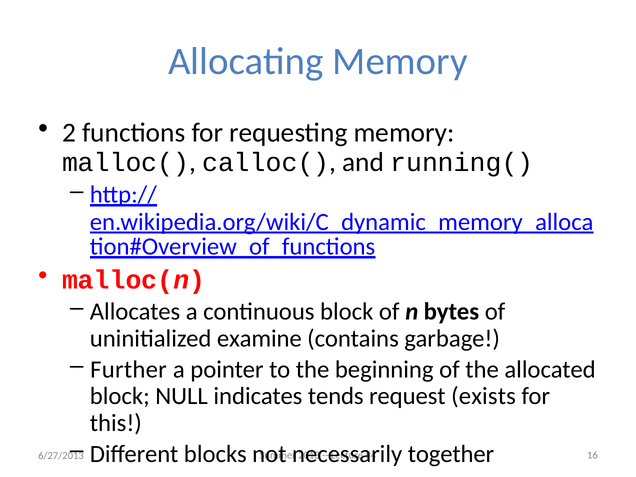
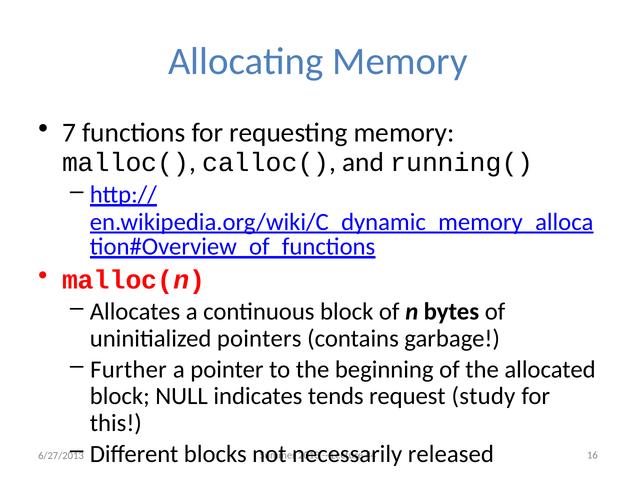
2: 2 -> 7 (69, 133)
examine: examine -> pointers (259, 338)
exists: exists -> study (483, 396)
together: together -> released (451, 454)
